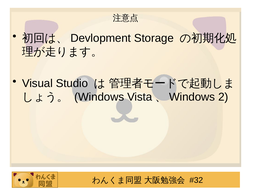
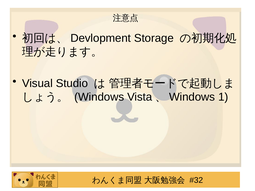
2: 2 -> 1 (223, 97)
